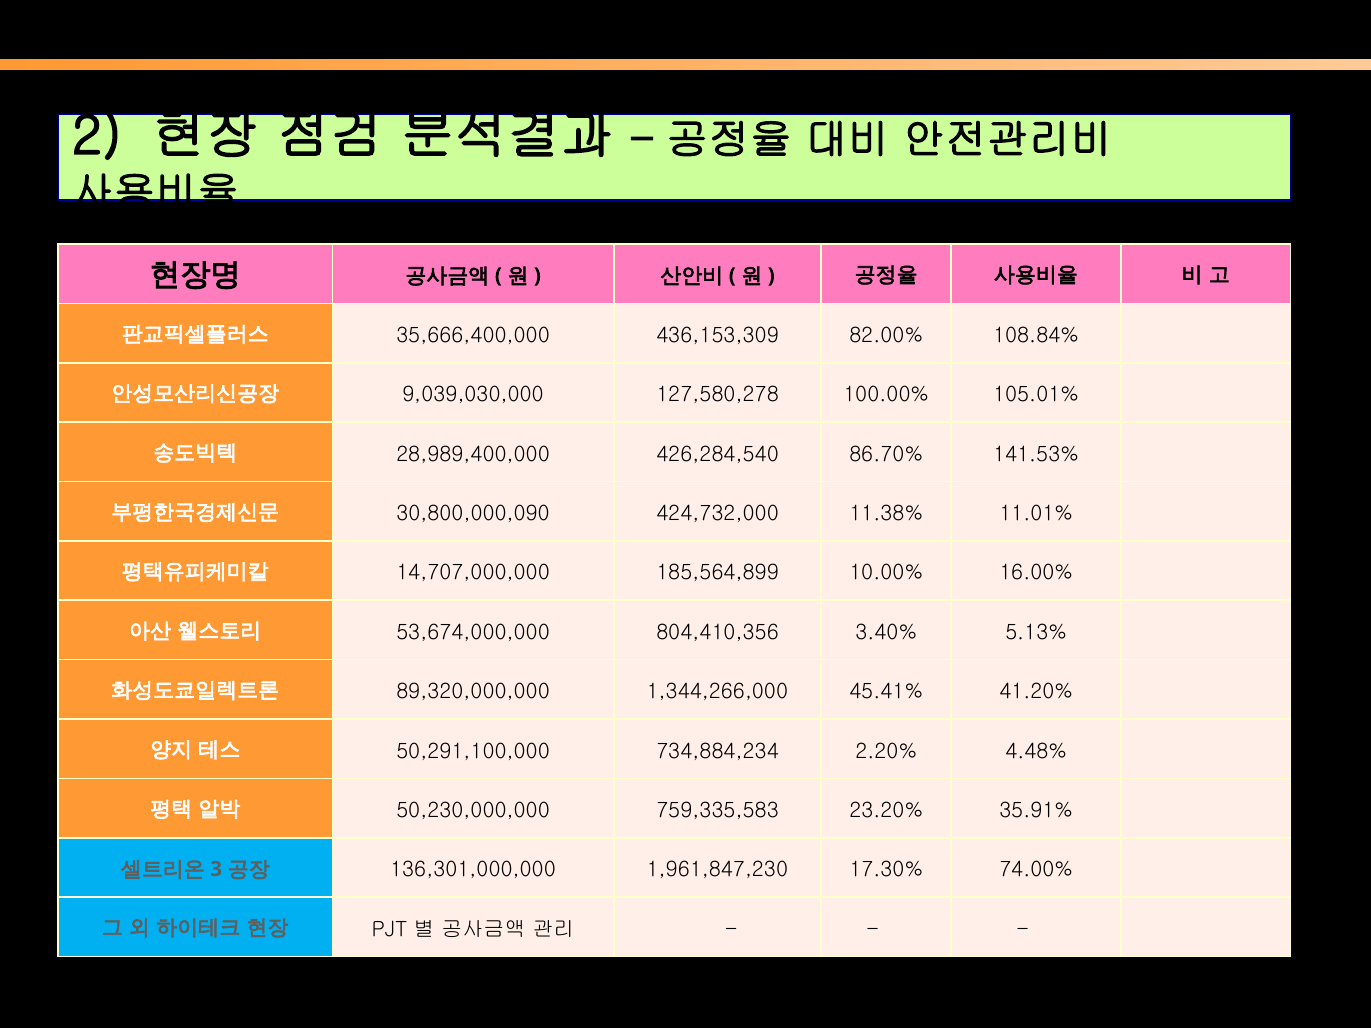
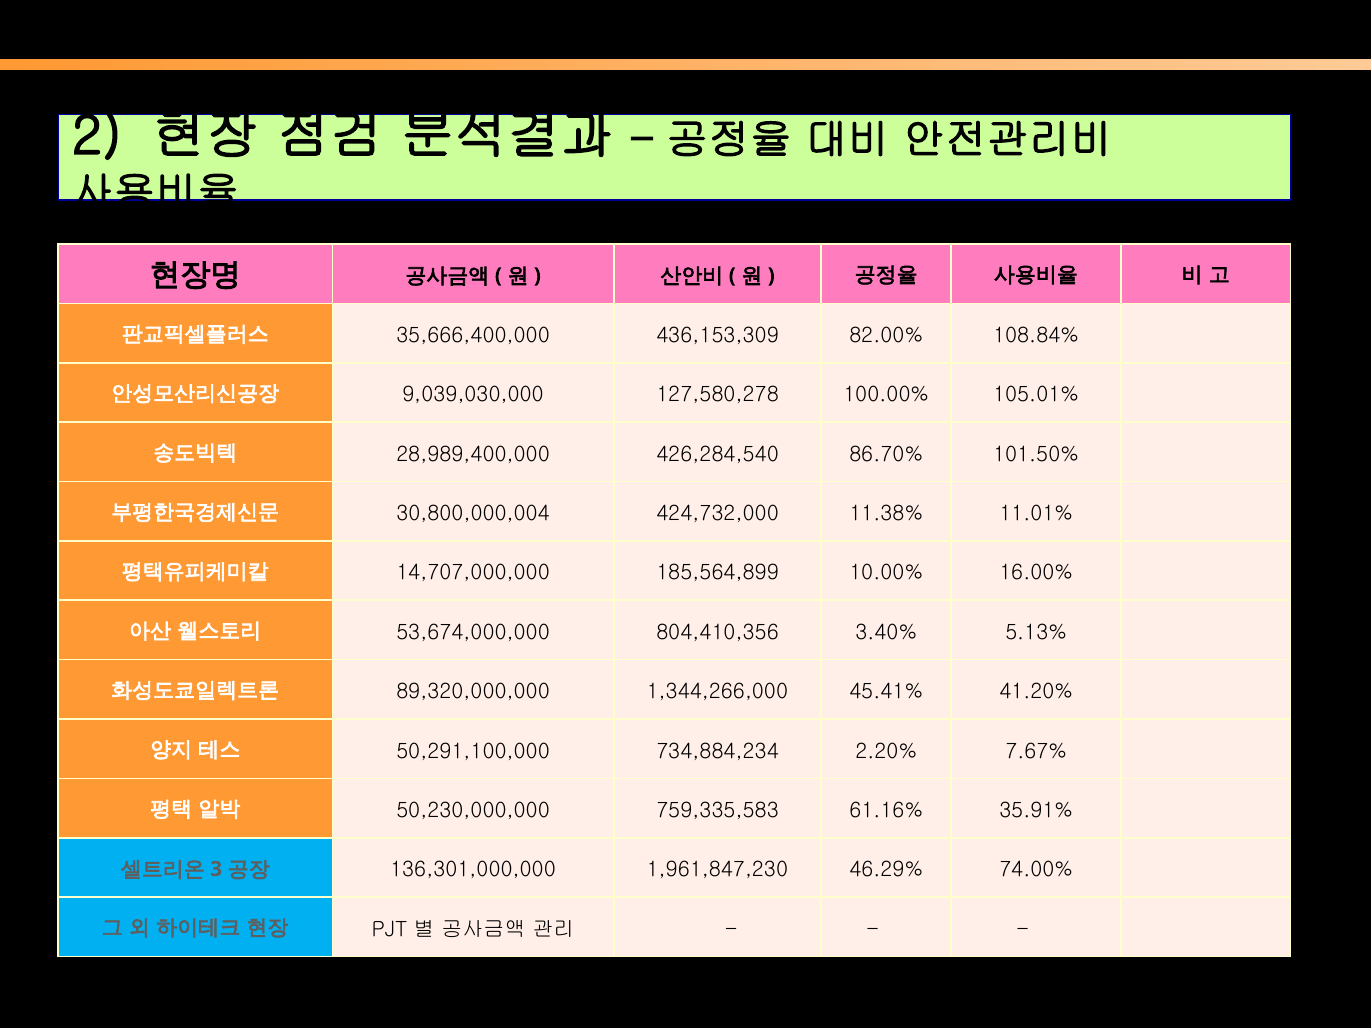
141.53%: 141.53% -> 101.50% (1036, 454)
30,800,000,090: 30,800,000,090 -> 30,800,000,004 (473, 514)
4.48%: 4.48% -> 7.67% (1036, 751)
23.20%: 23.20% -> 61.16% (886, 811)
17.30%: 17.30% -> 46.29% (886, 870)
